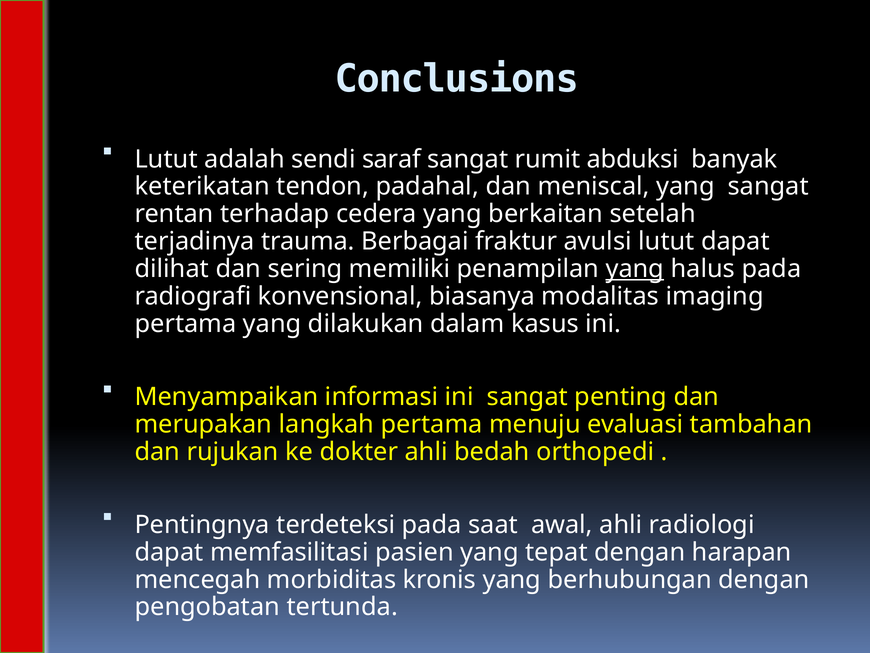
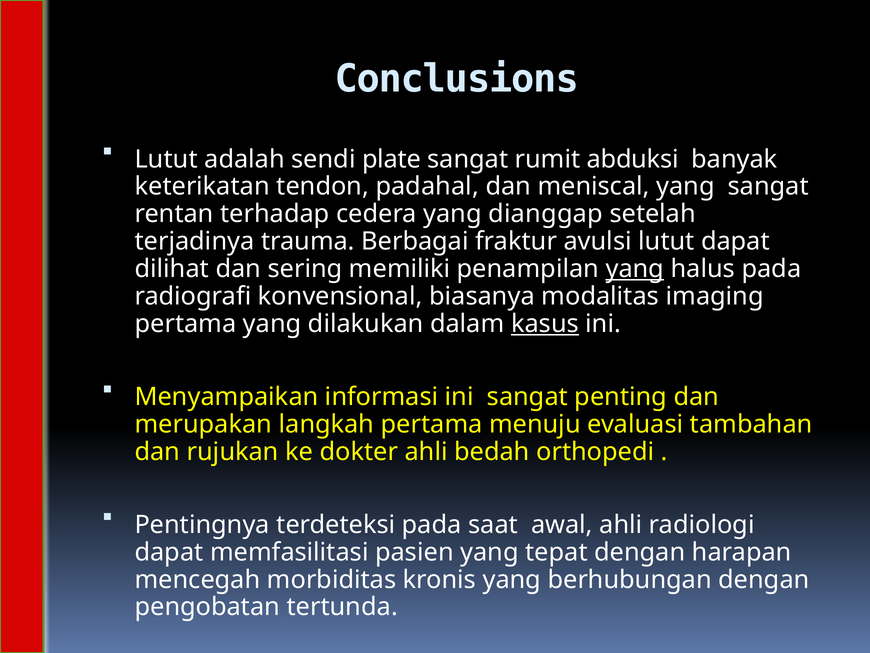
saraf: saraf -> plate (392, 159)
berkaitan: berkaitan -> dianggap (546, 214)
kasus underline: none -> present (545, 323)
